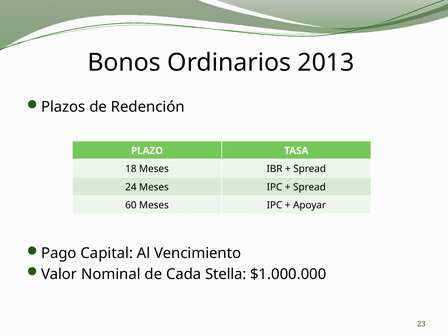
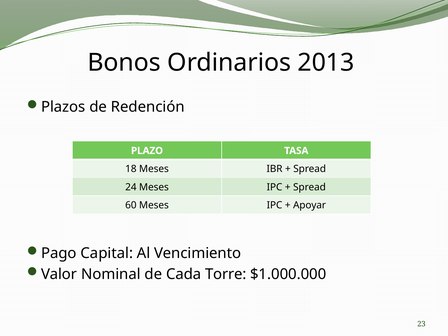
Stella: Stella -> Torre (226, 274)
